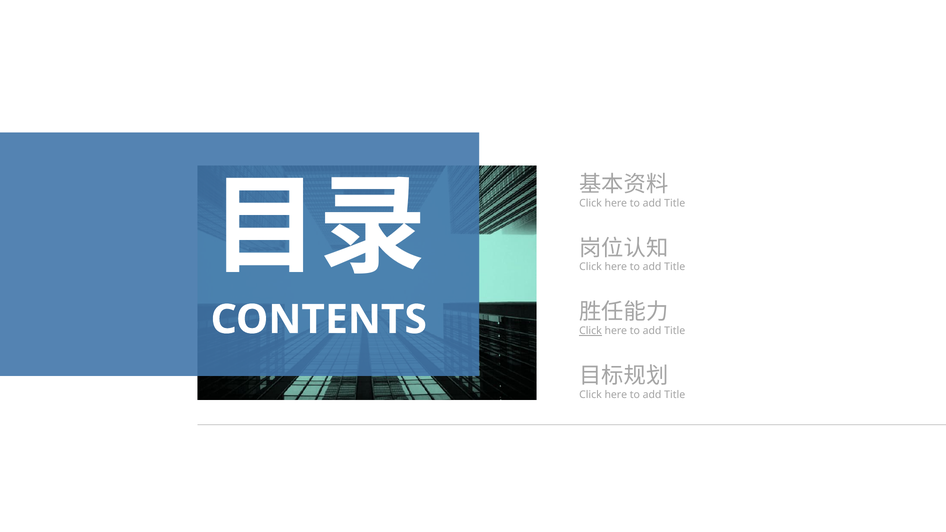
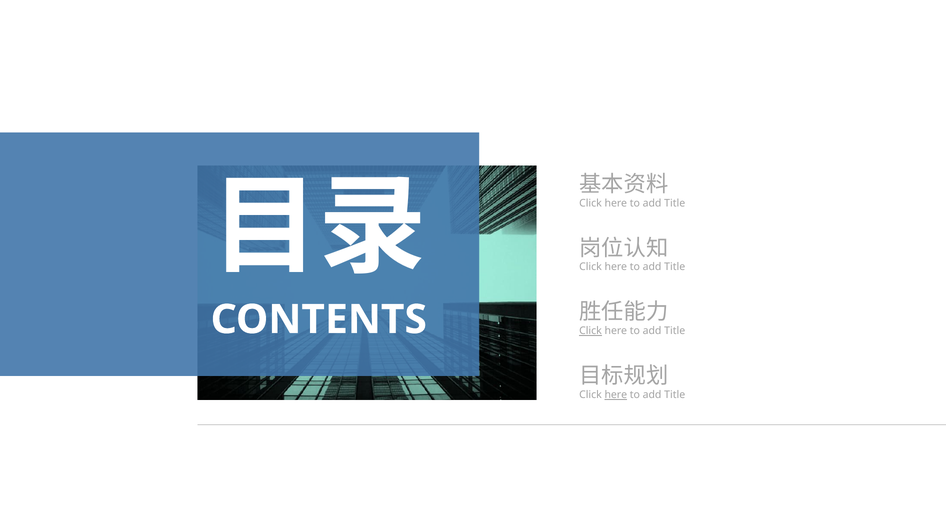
here underline: none -> present (616, 395)
